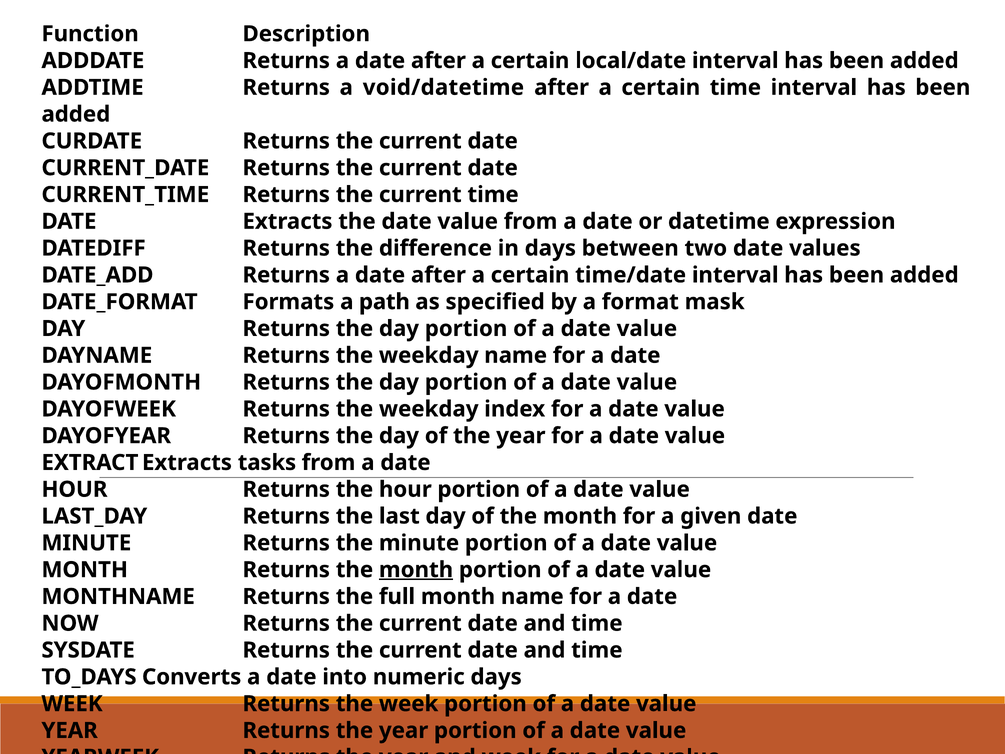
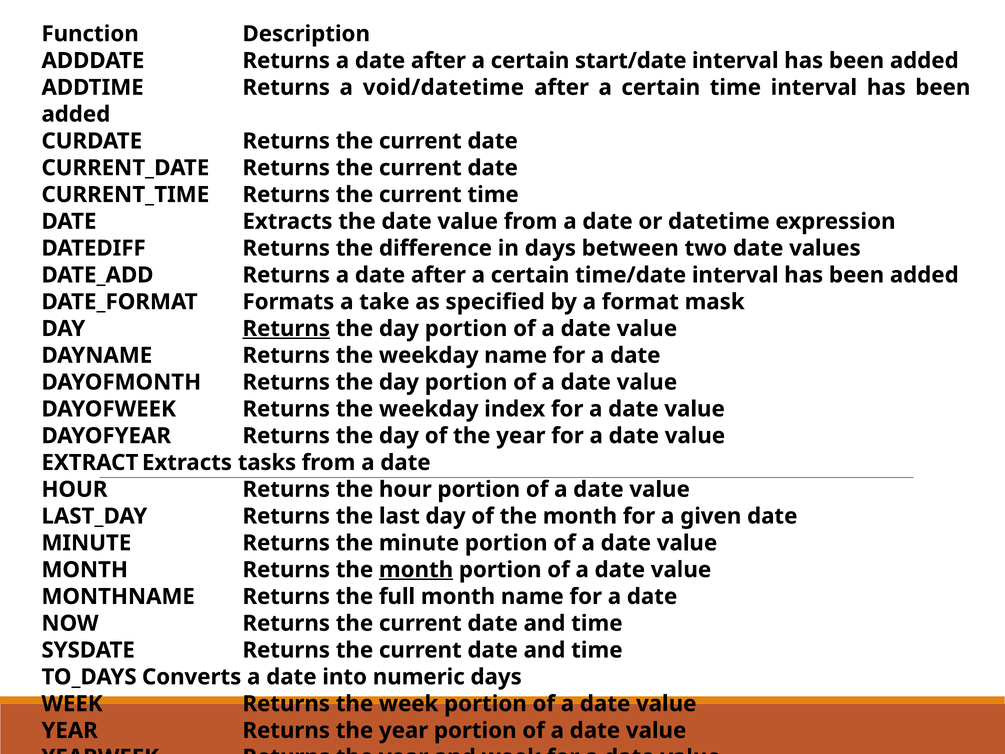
local/date: local/date -> start/date (631, 61)
path: path -> take (384, 302)
Returns underline: none -> present (286, 329)
